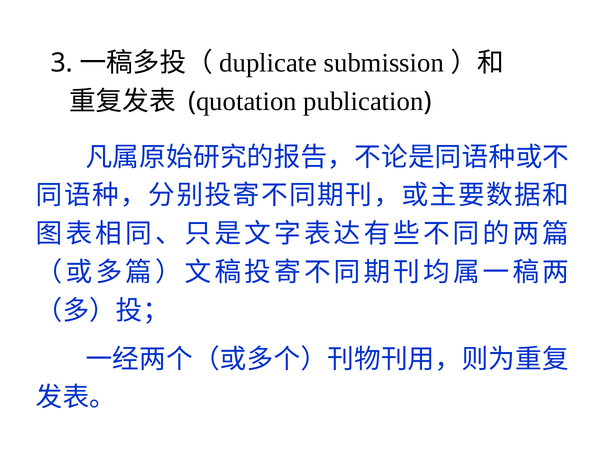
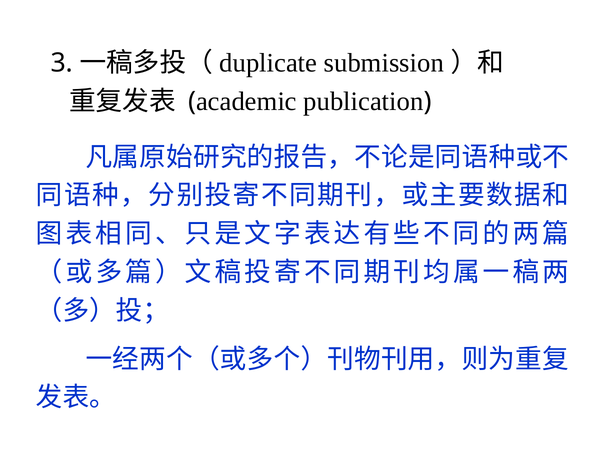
quotation: quotation -> academic (246, 102)
